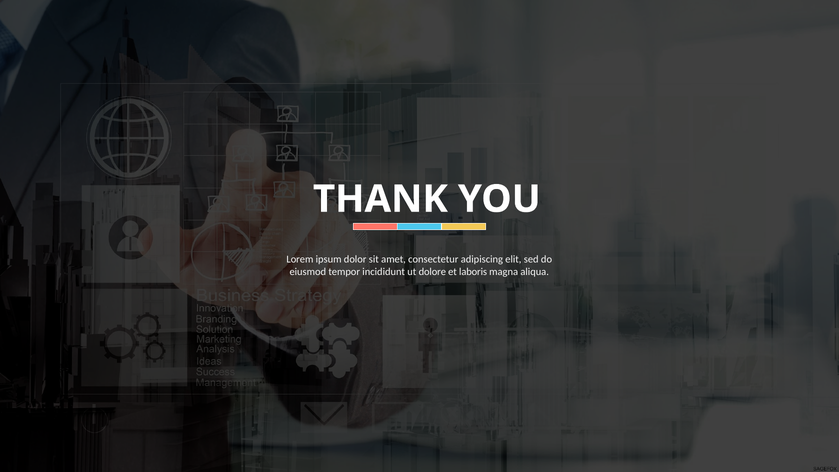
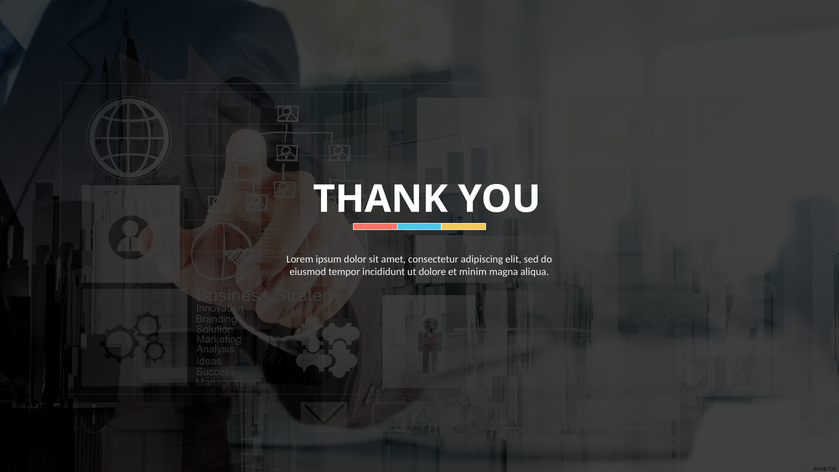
laboris: laboris -> minim (473, 272)
